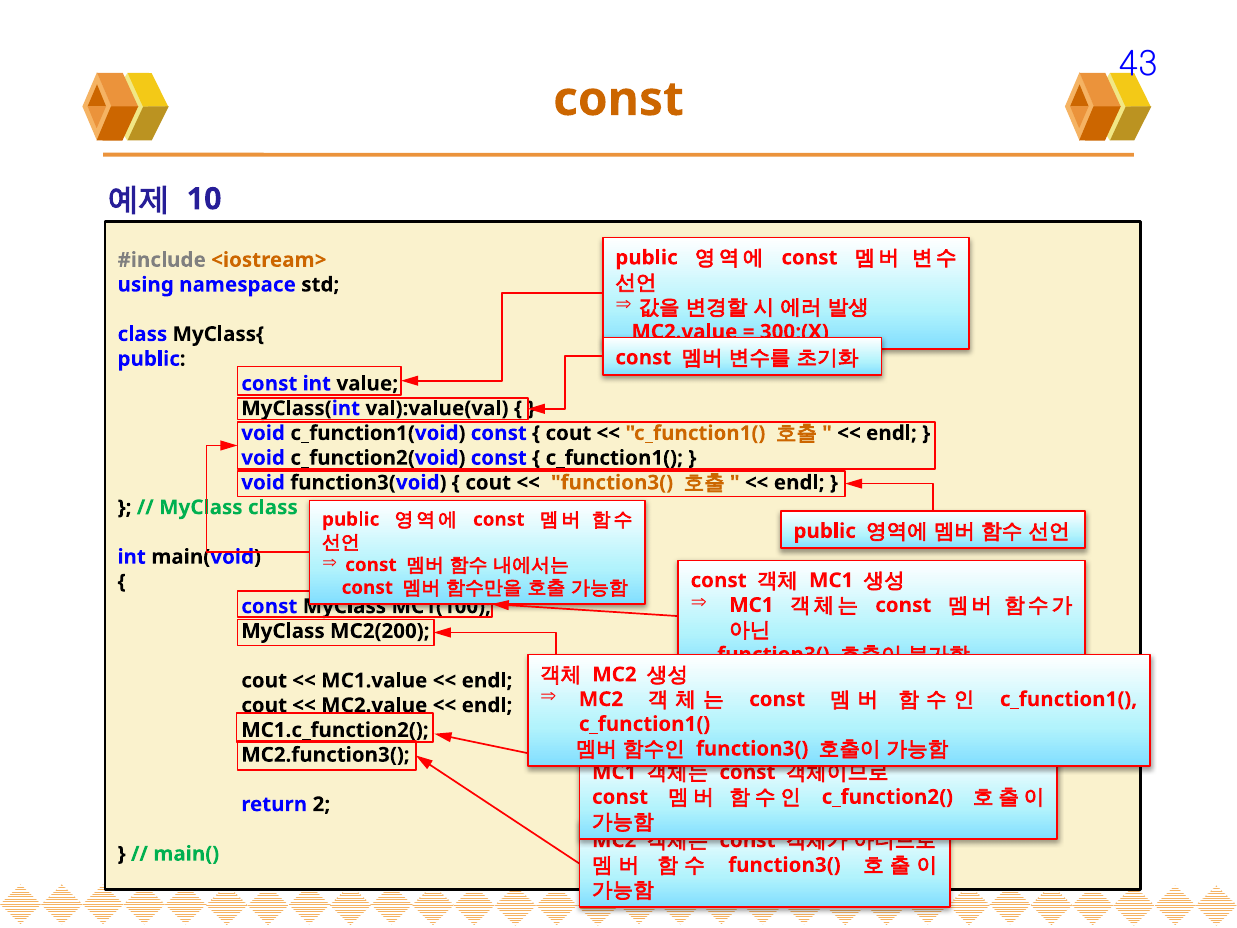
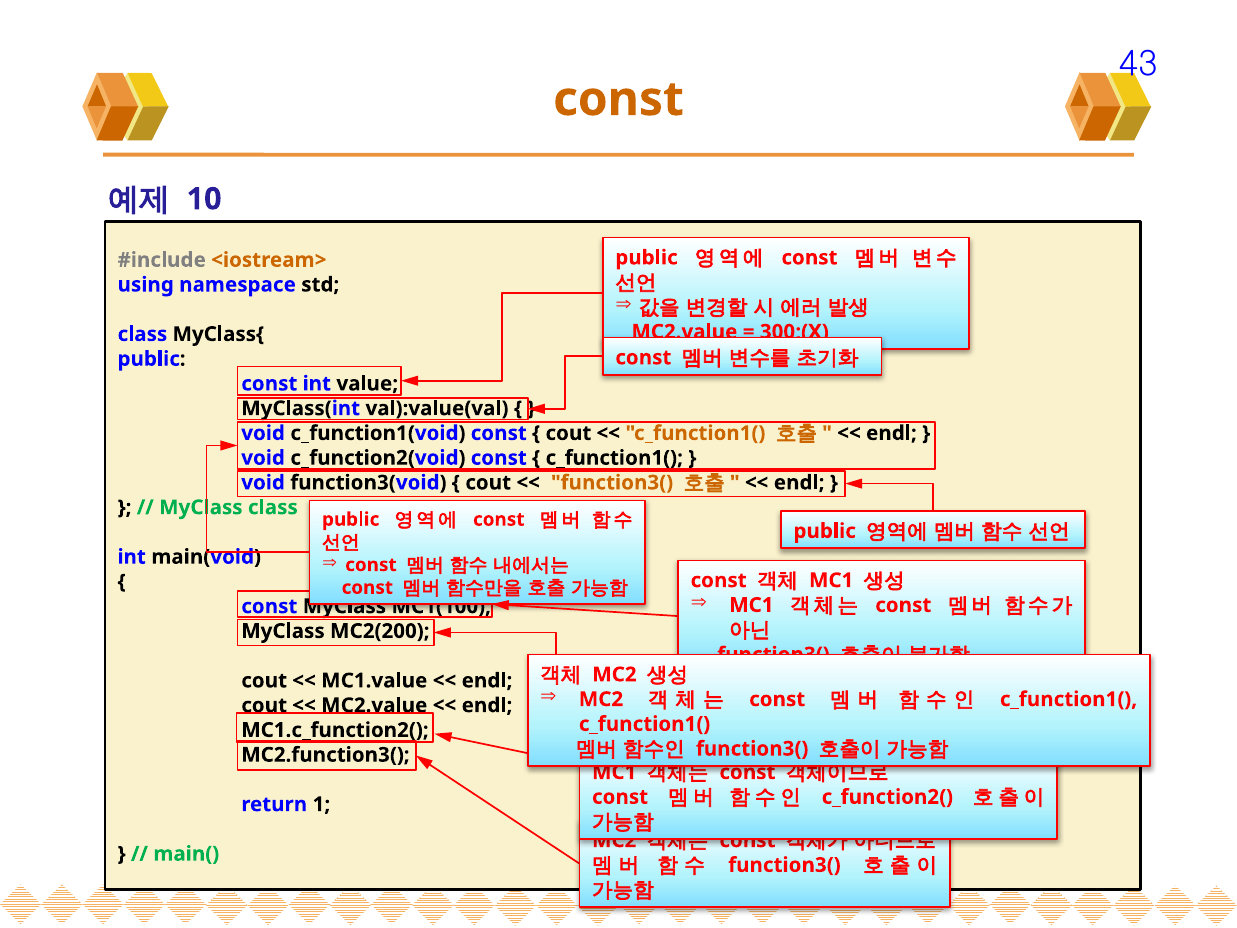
2: 2 -> 1 (321, 804)
